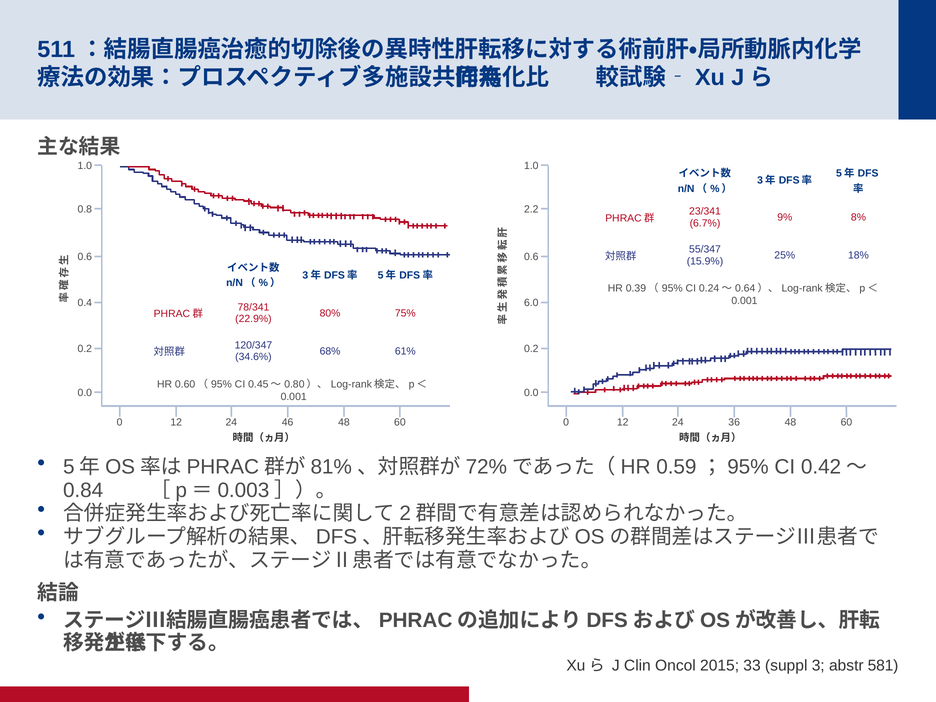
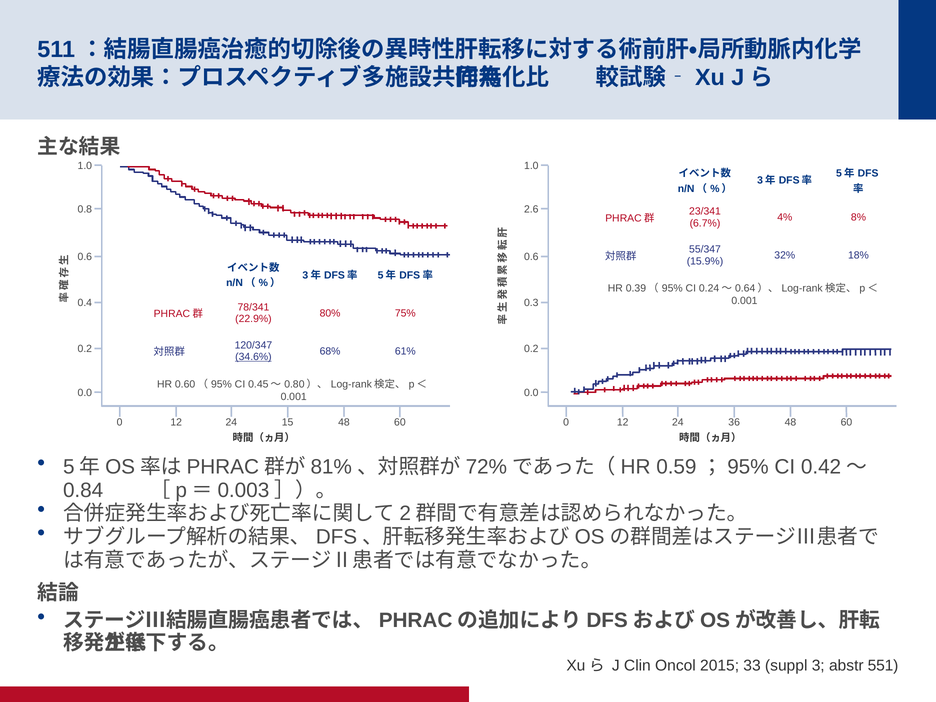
2.2: 2.2 -> 2.6 (531, 209)
9%: 9% -> 4% (785, 217)
25%: 25% -> 32% (785, 255)
6.0: 6.0 -> 0.3 (531, 303)
34.6% underline: none -> present (253, 357)
46: 46 -> 15 (288, 422)
581: 581 -> 551 (883, 666)
